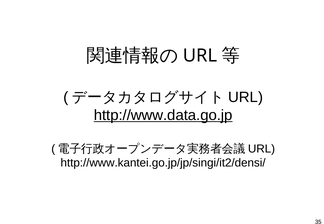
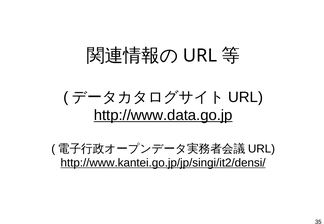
http://www.kantei.go.jp/jp/singi/it2/densi/ underline: none -> present (163, 163)
